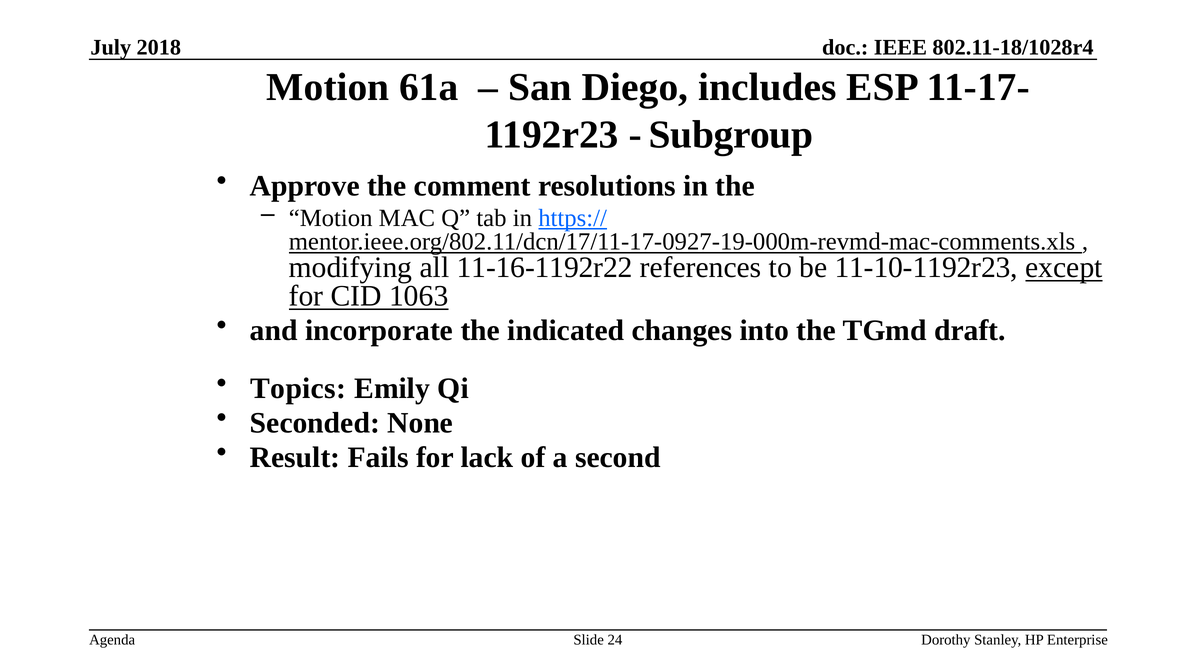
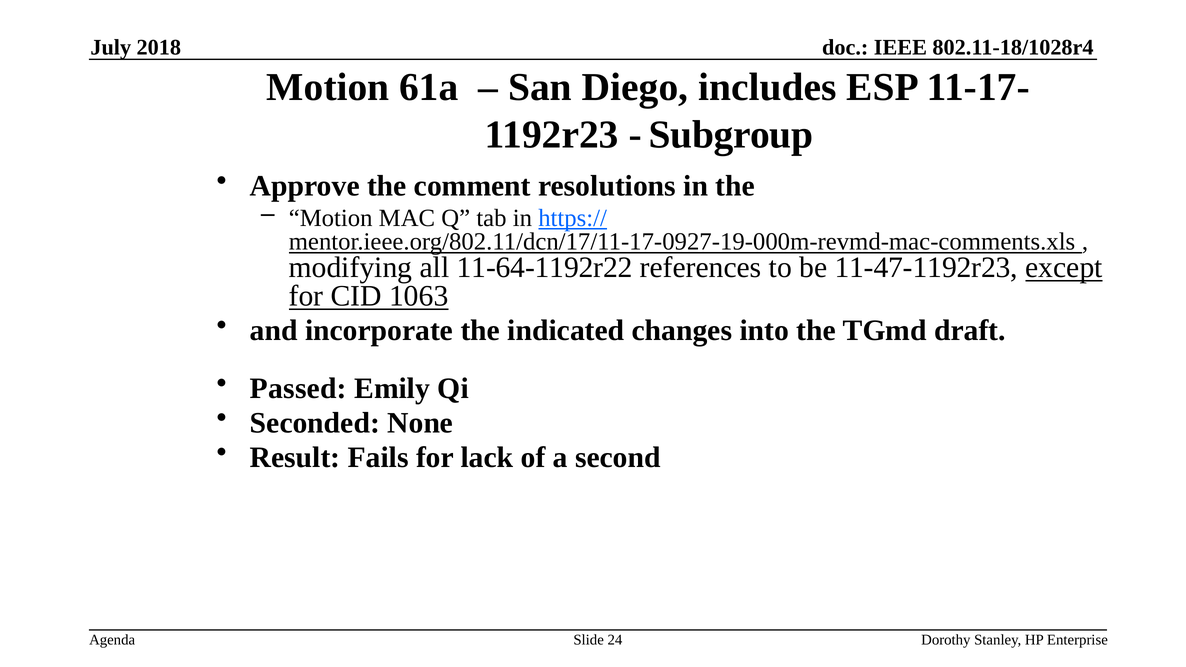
11-16-1192r22: 11-16-1192r22 -> 11-64-1192r22 (545, 268)
11-10-1192r23: 11-10-1192r23 -> 11-47-1192r23 (926, 268)
Topics: Topics -> Passed (298, 389)
